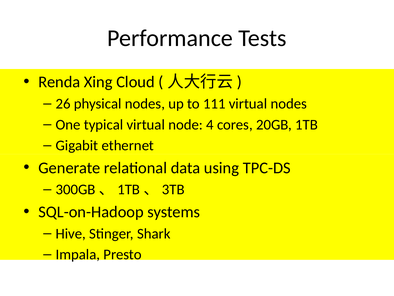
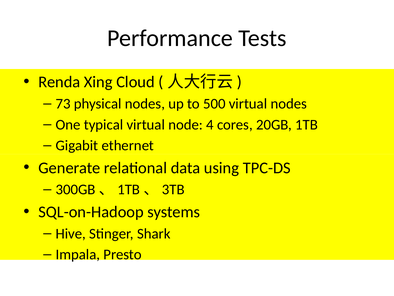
26: 26 -> 73 (63, 104)
111: 111 -> 500 (214, 104)
